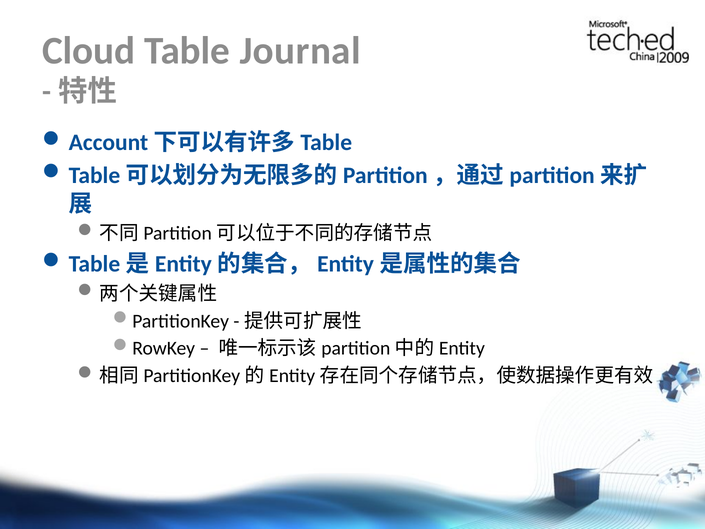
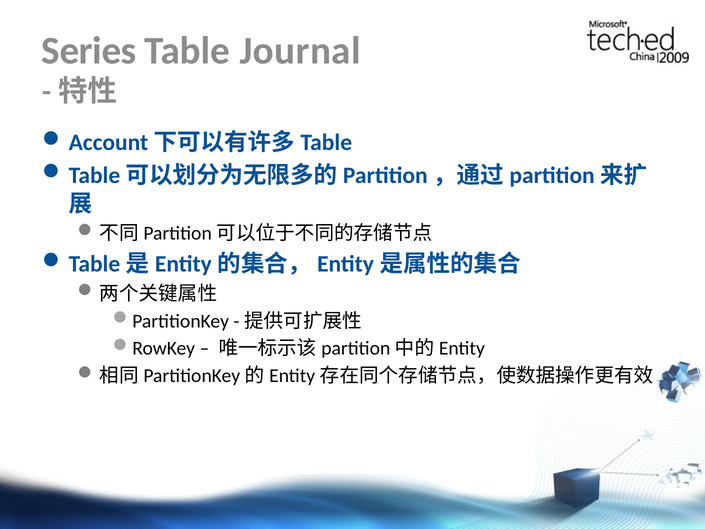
Cloud: Cloud -> Series (89, 51)
